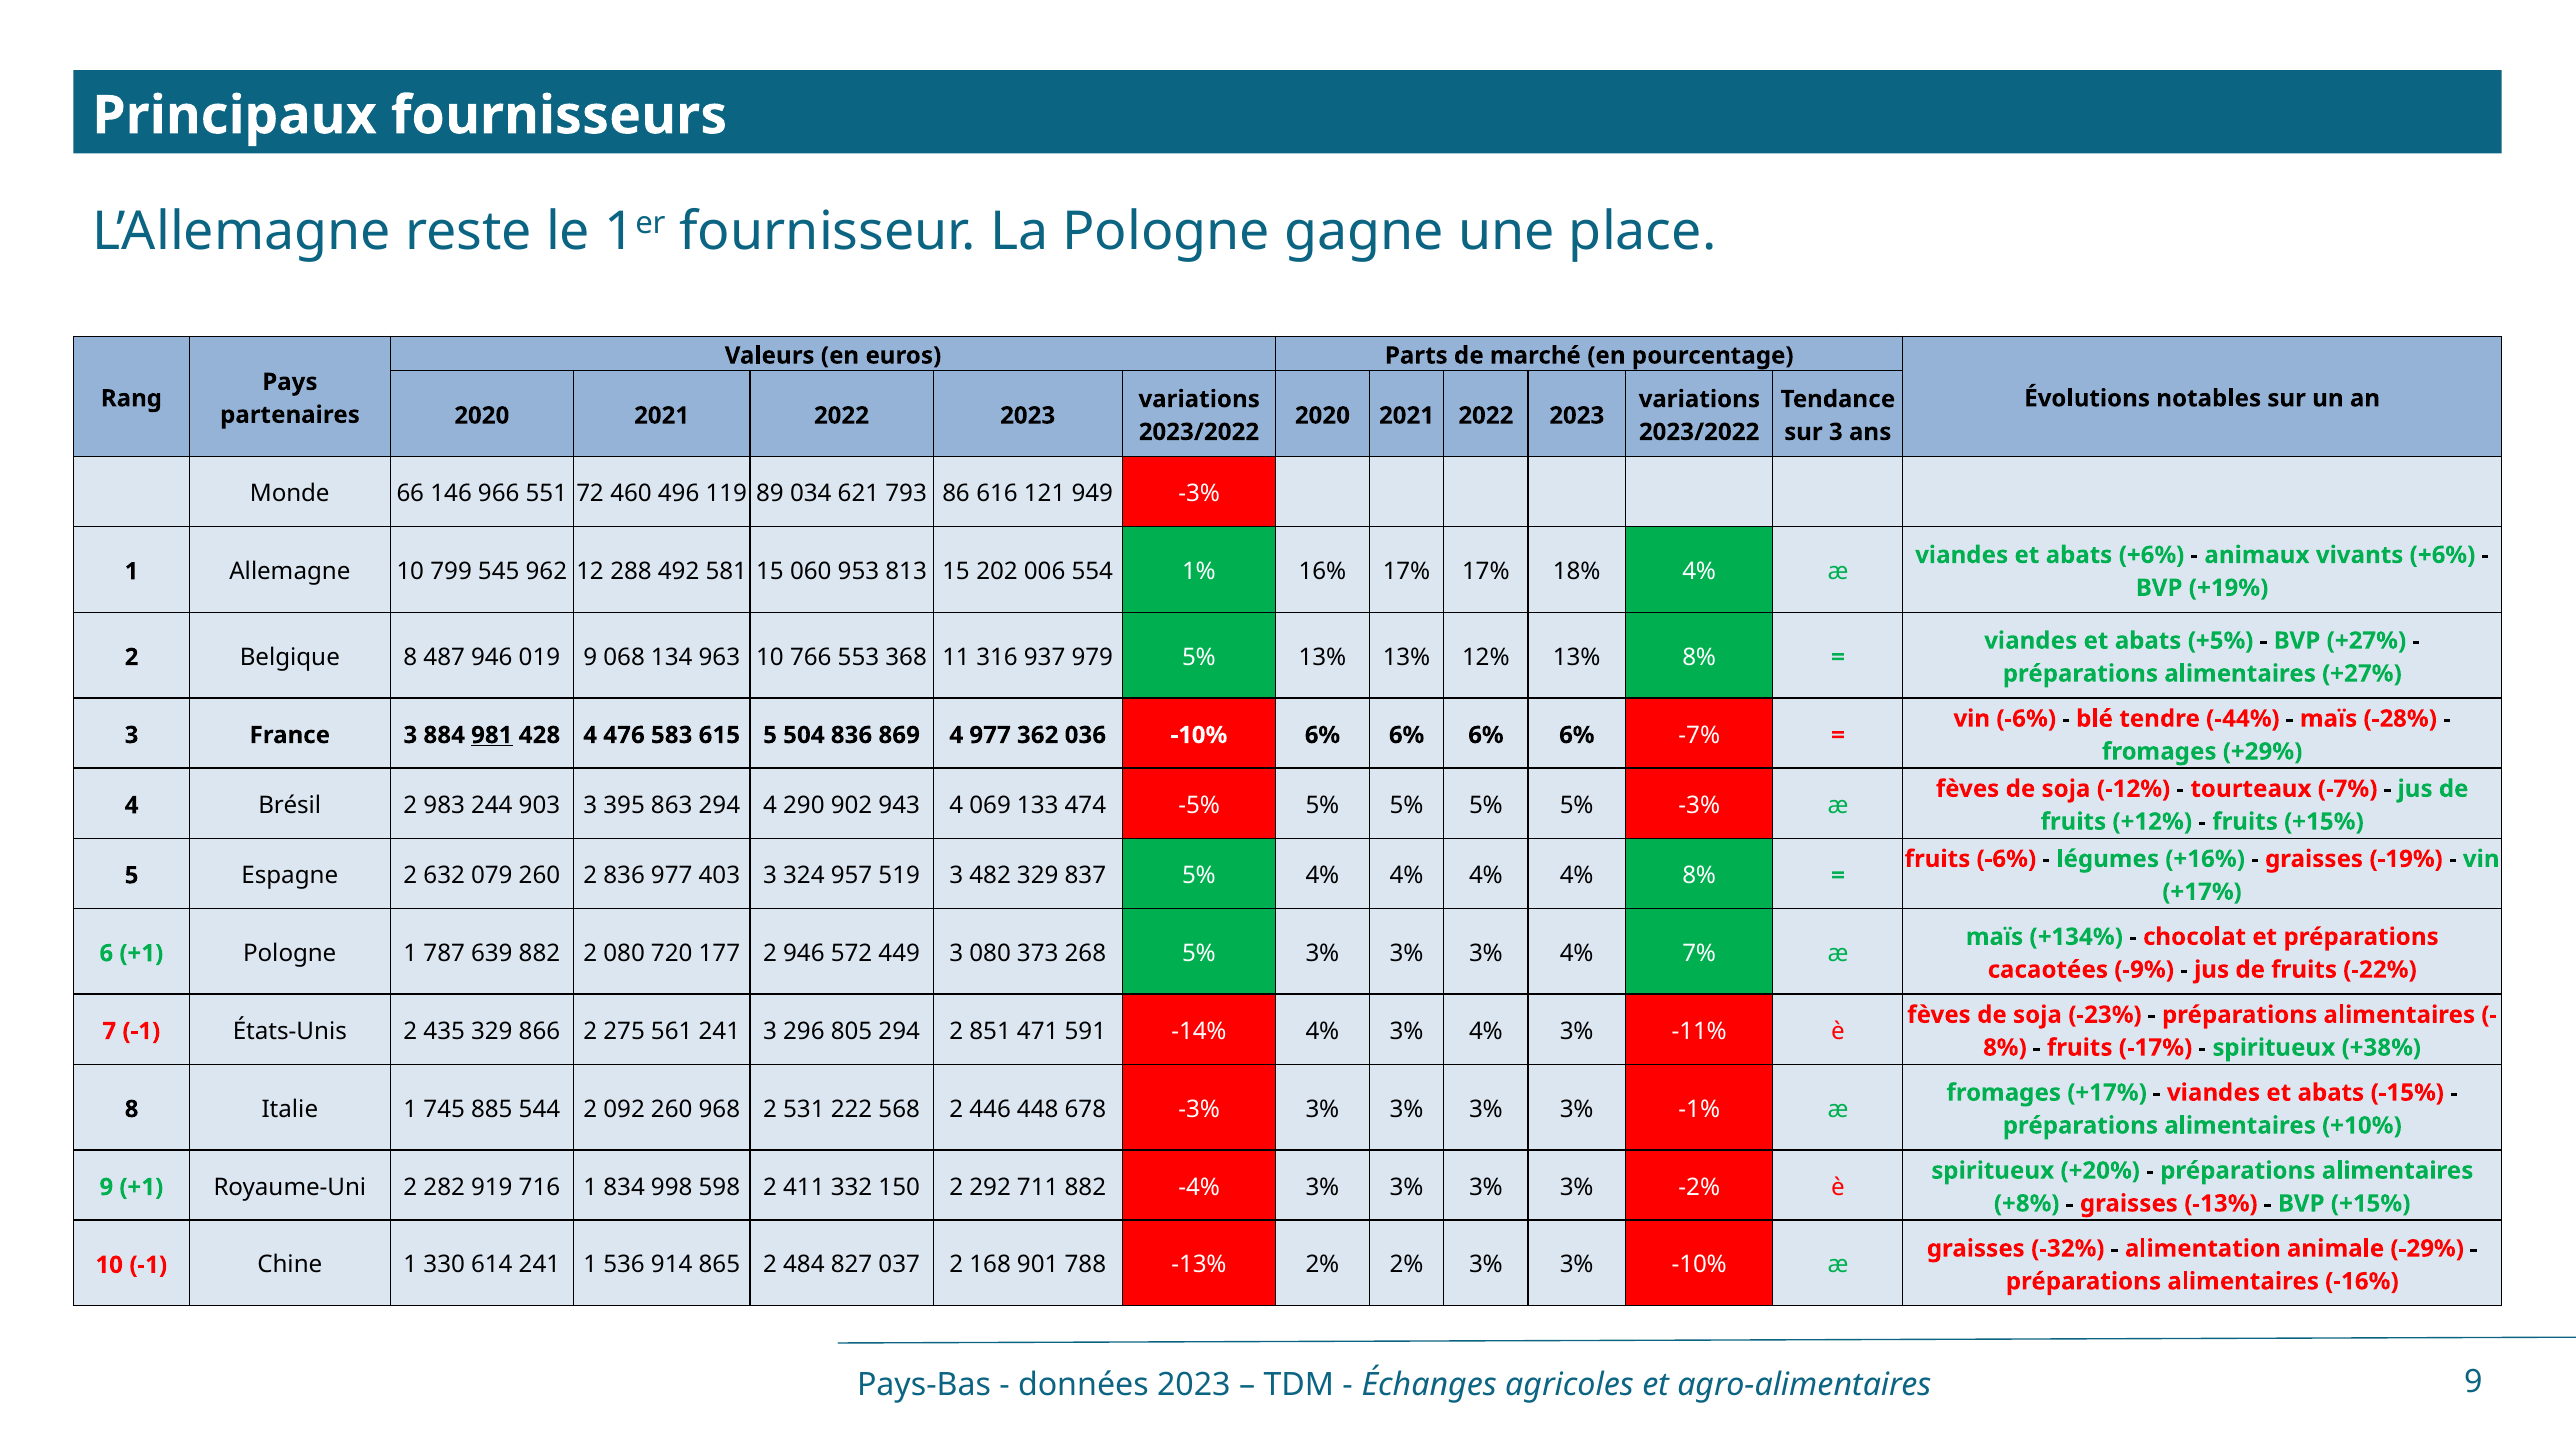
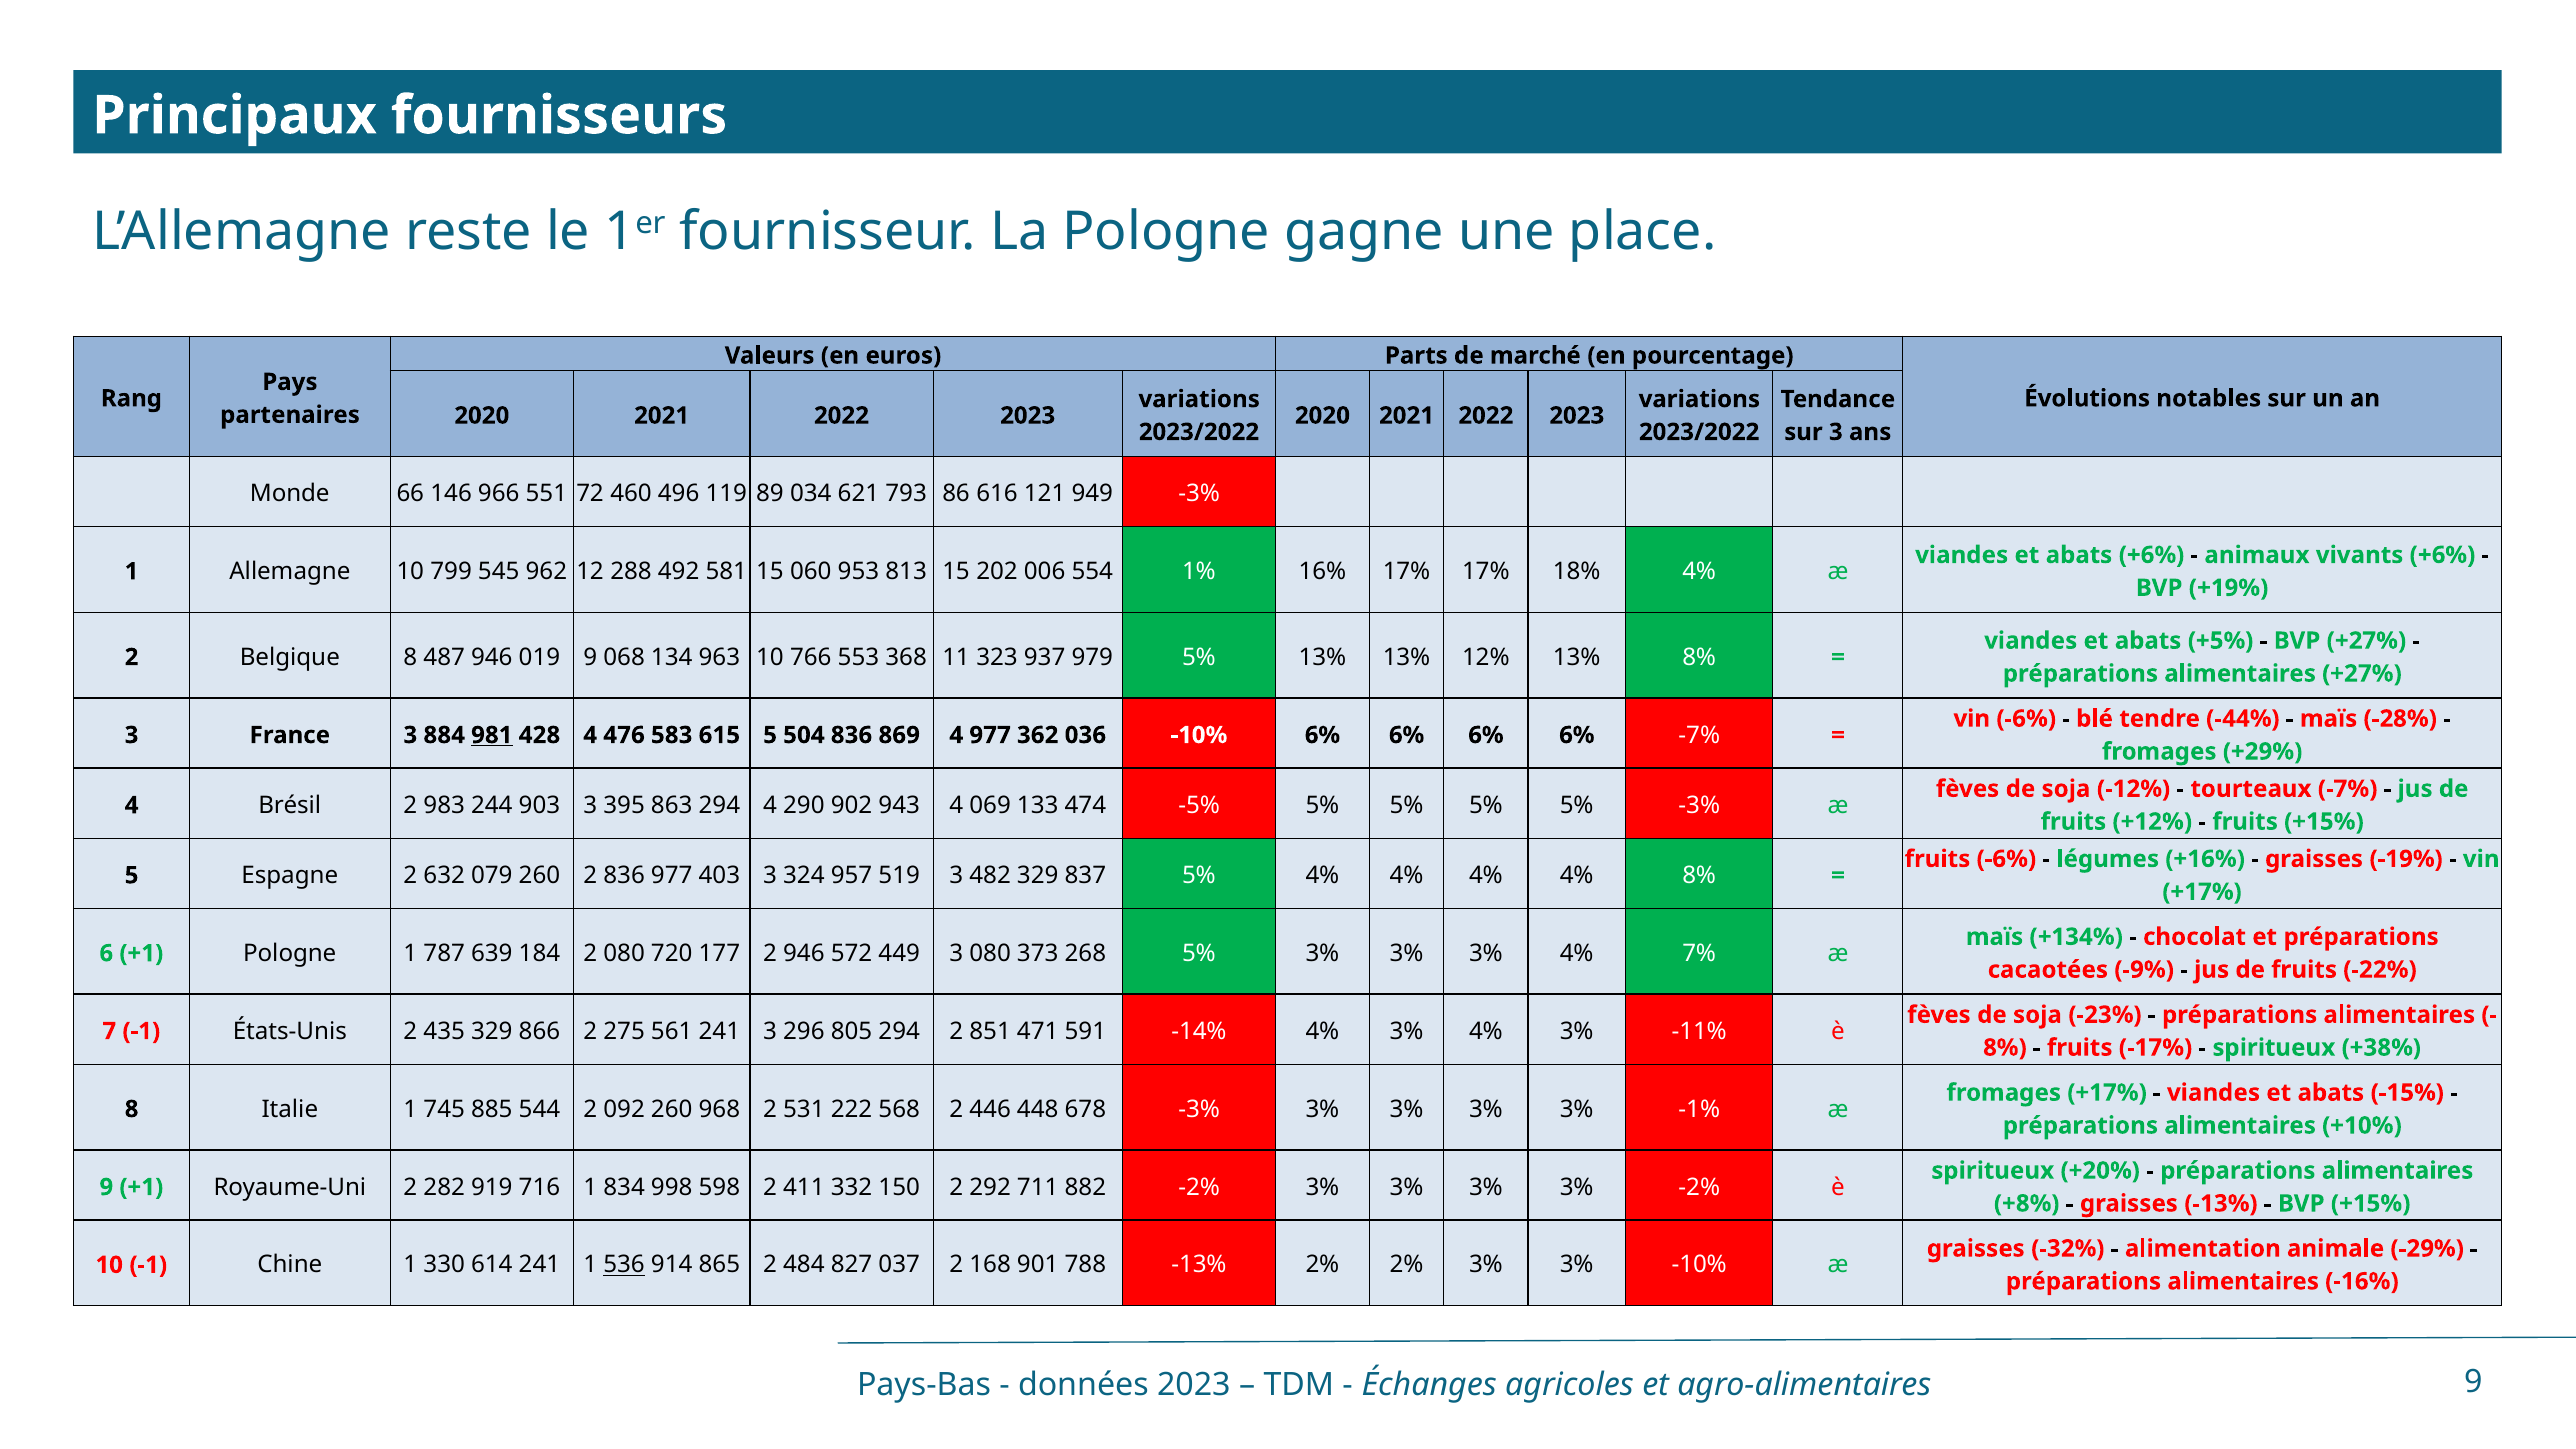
316: 316 -> 323 (997, 657)
639 882: 882 -> 184 (539, 953)
882 -4%: -4% -> -2% (1199, 1187)
536 underline: none -> present (624, 1265)
